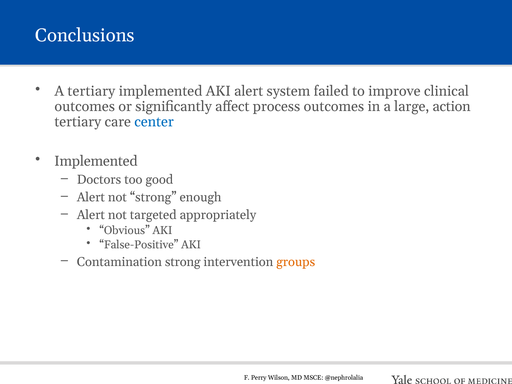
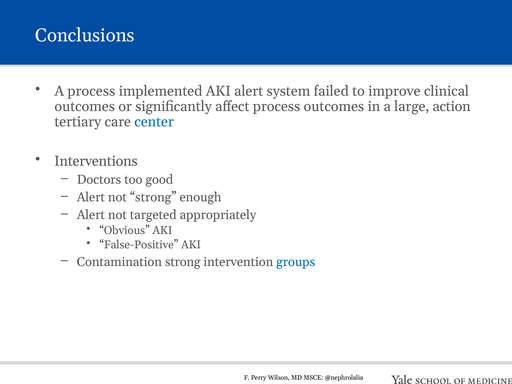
A tertiary: tertiary -> process (91, 91)
Implemented: Implemented -> Interventions (96, 161)
groups colour: orange -> blue (296, 262)
